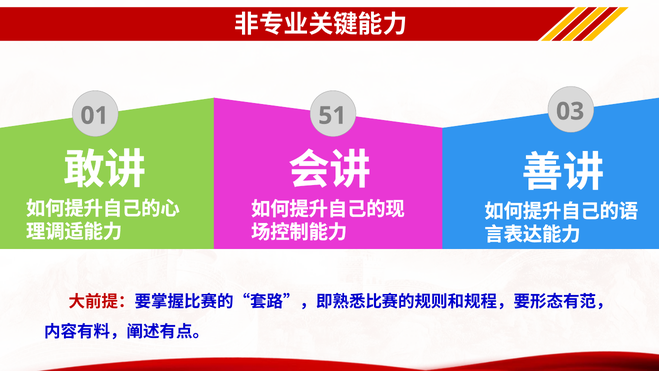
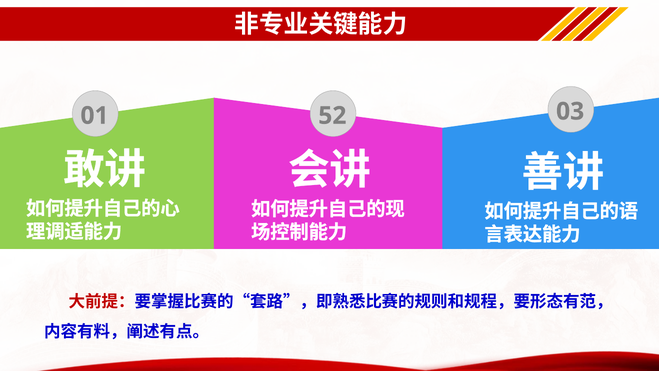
51: 51 -> 52 (332, 116)
